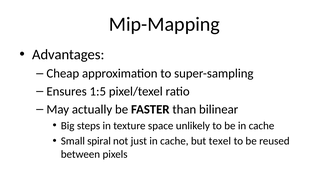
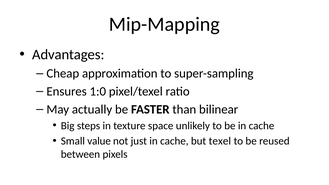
1:5: 1:5 -> 1:0 (98, 91)
spiral: spiral -> value (99, 141)
